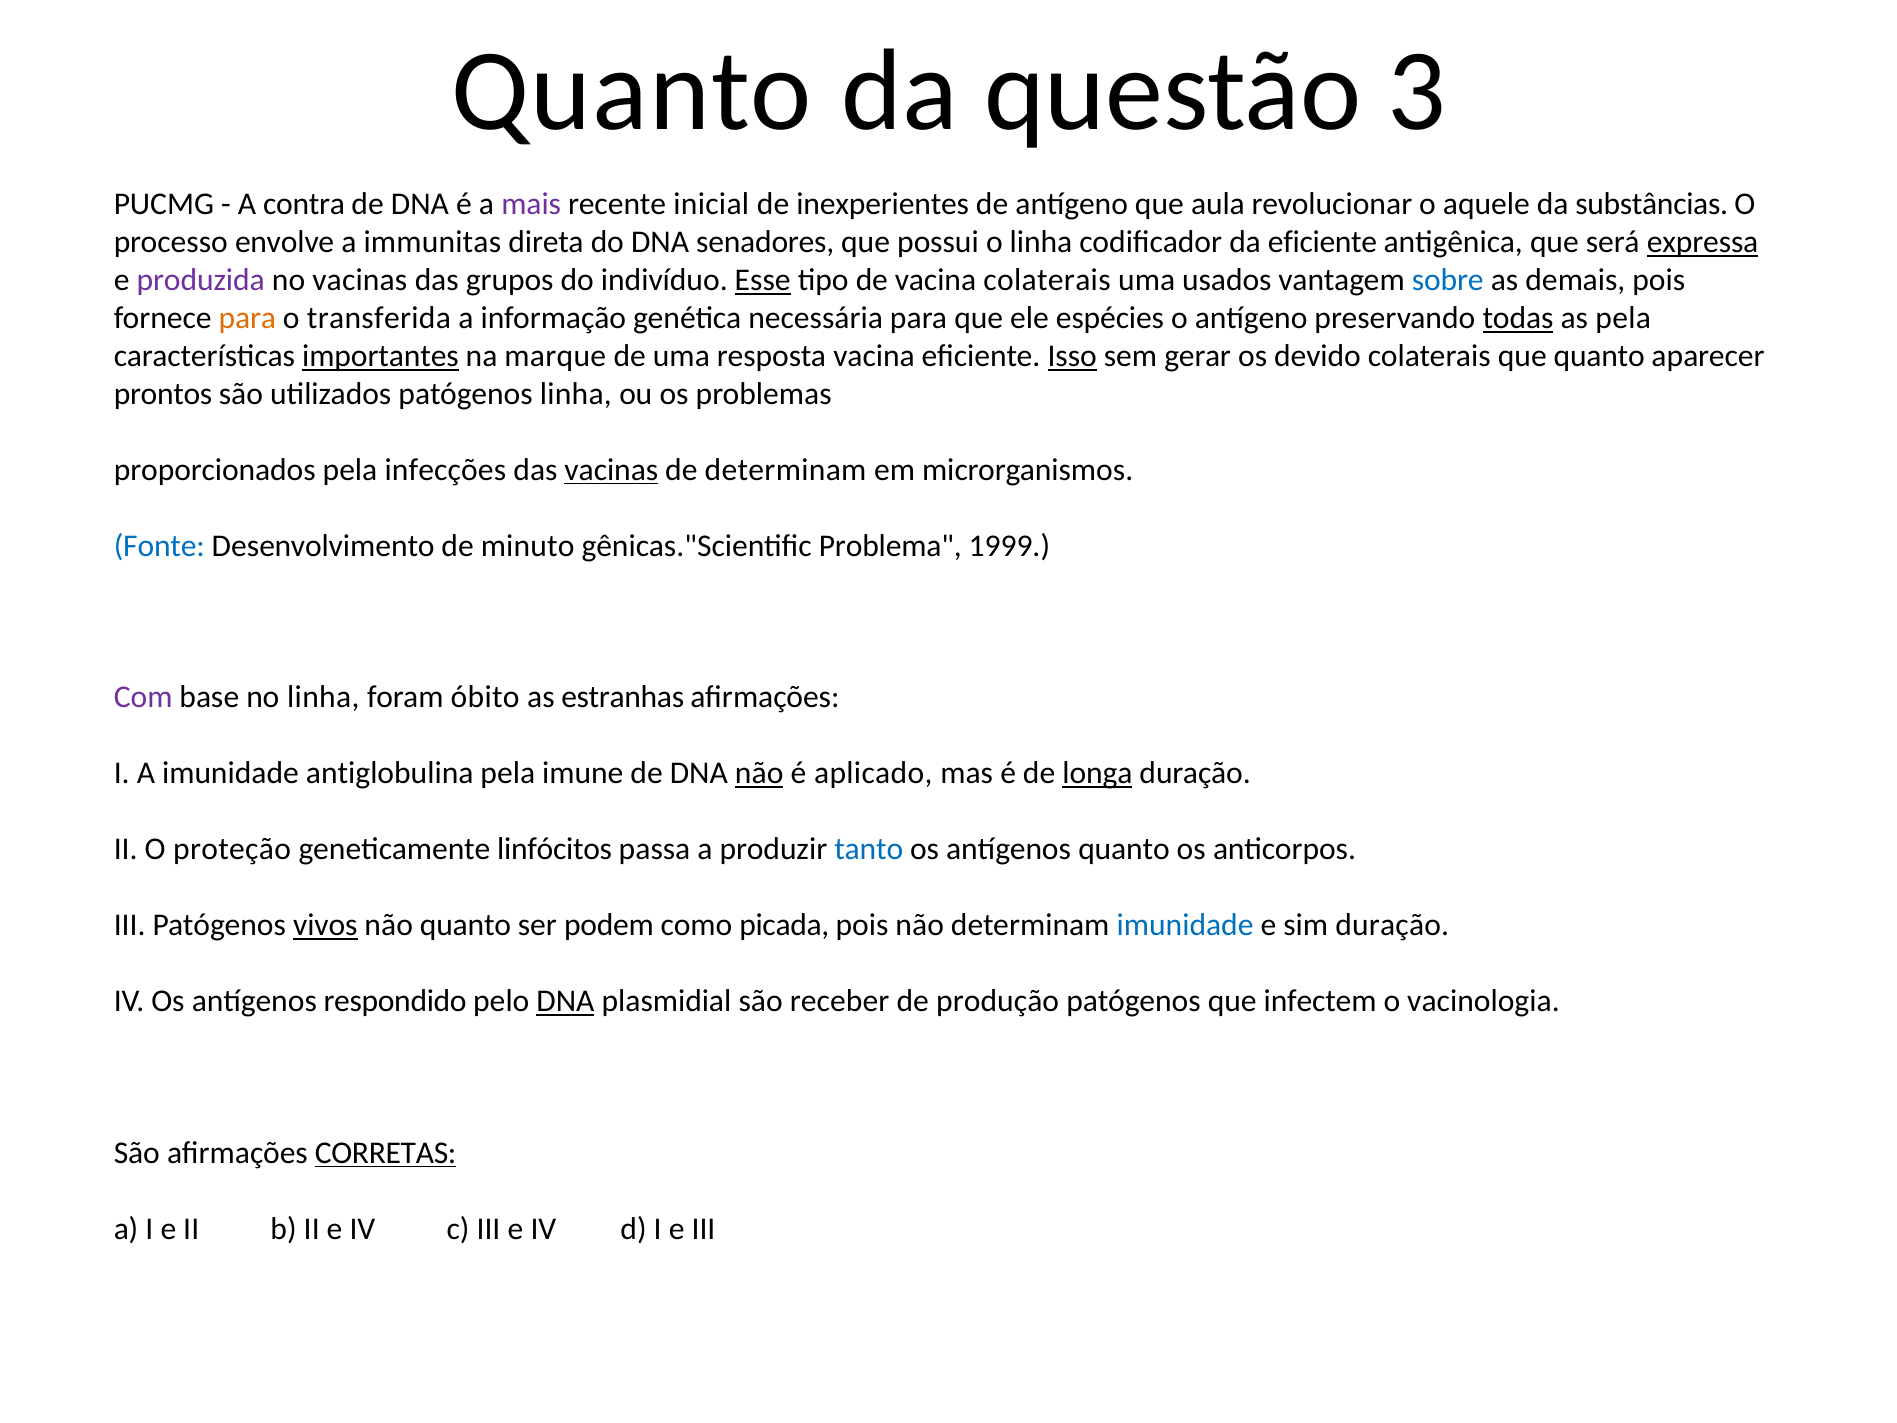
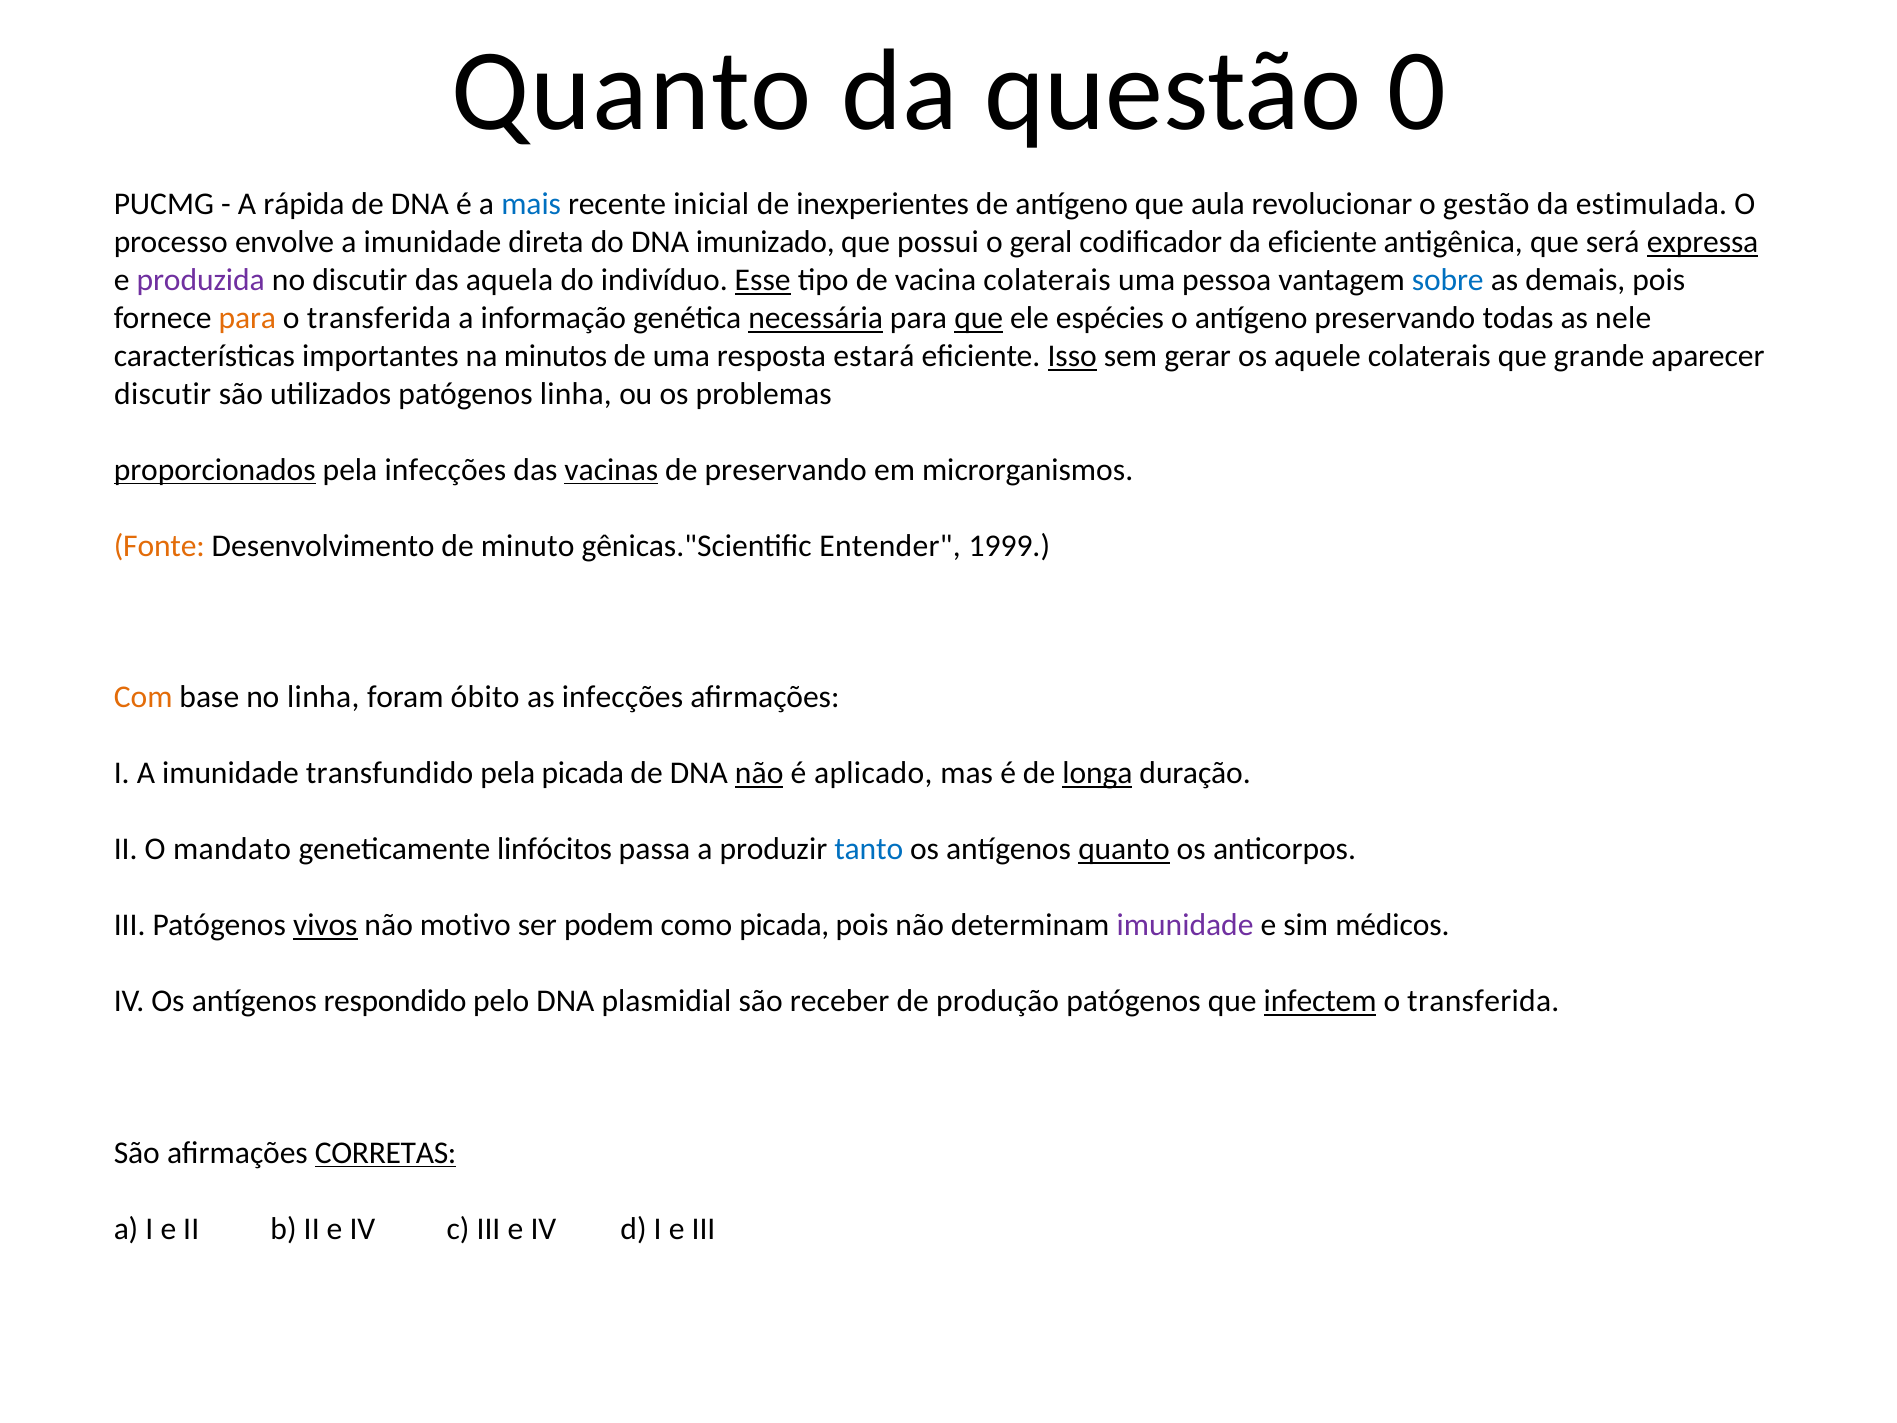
3: 3 -> 0 (1417, 91)
contra: contra -> rápida (304, 204)
mais colour: purple -> blue (531, 204)
aquele: aquele -> gestão (1486, 204)
substâncias: substâncias -> estimulada (1651, 204)
envolve a immunitas: immunitas -> imunidade (432, 242)
senadores: senadores -> imunizado (765, 242)
o linha: linha -> geral (1041, 242)
no vacinas: vacinas -> discutir (360, 280)
grupos: grupos -> aquela (510, 280)
usados: usados -> pessoa (1227, 280)
necessária underline: none -> present (816, 318)
que underline: none -> present (979, 318)
todas underline: present -> none (1518, 318)
as pela: pela -> nele (1623, 318)
importantes underline: present -> none (381, 356)
marque: marque -> minutos (556, 356)
resposta vacina: vacina -> estará (874, 356)
devido: devido -> aquele (1317, 356)
que quanto: quanto -> grande (1599, 356)
prontos: prontos -> discutir (163, 394)
proporcionados underline: none -> present (215, 470)
de determinam: determinam -> preservando (786, 470)
Fonte colour: blue -> orange (159, 546)
Problema: Problema -> Entender (890, 546)
Com colour: purple -> orange (143, 697)
as estranhas: estranhas -> infecções (623, 697)
antiglobulina: antiglobulina -> transfundido (390, 773)
pela imune: imune -> picada (583, 773)
proteção: proteção -> mandato (232, 849)
quanto underline: none -> present (1124, 849)
não quanto: quanto -> motivo (465, 925)
imunidade colour: blue -> purple (1185, 925)
sim duração: duração -> médicos (1392, 925)
DNA underline: present -> none (565, 1001)
infectem underline: none -> present (1320, 1001)
vacinologia: vacinologia -> transferida (1483, 1001)
